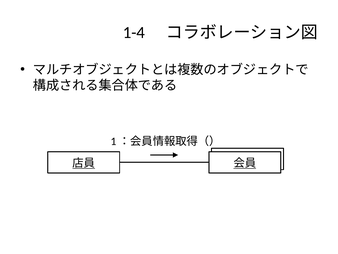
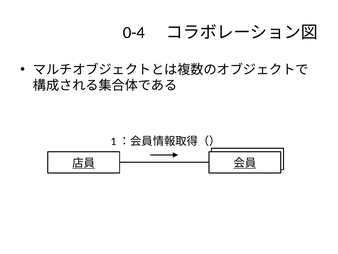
1-4: 1-4 -> 0-4 (134, 32)
